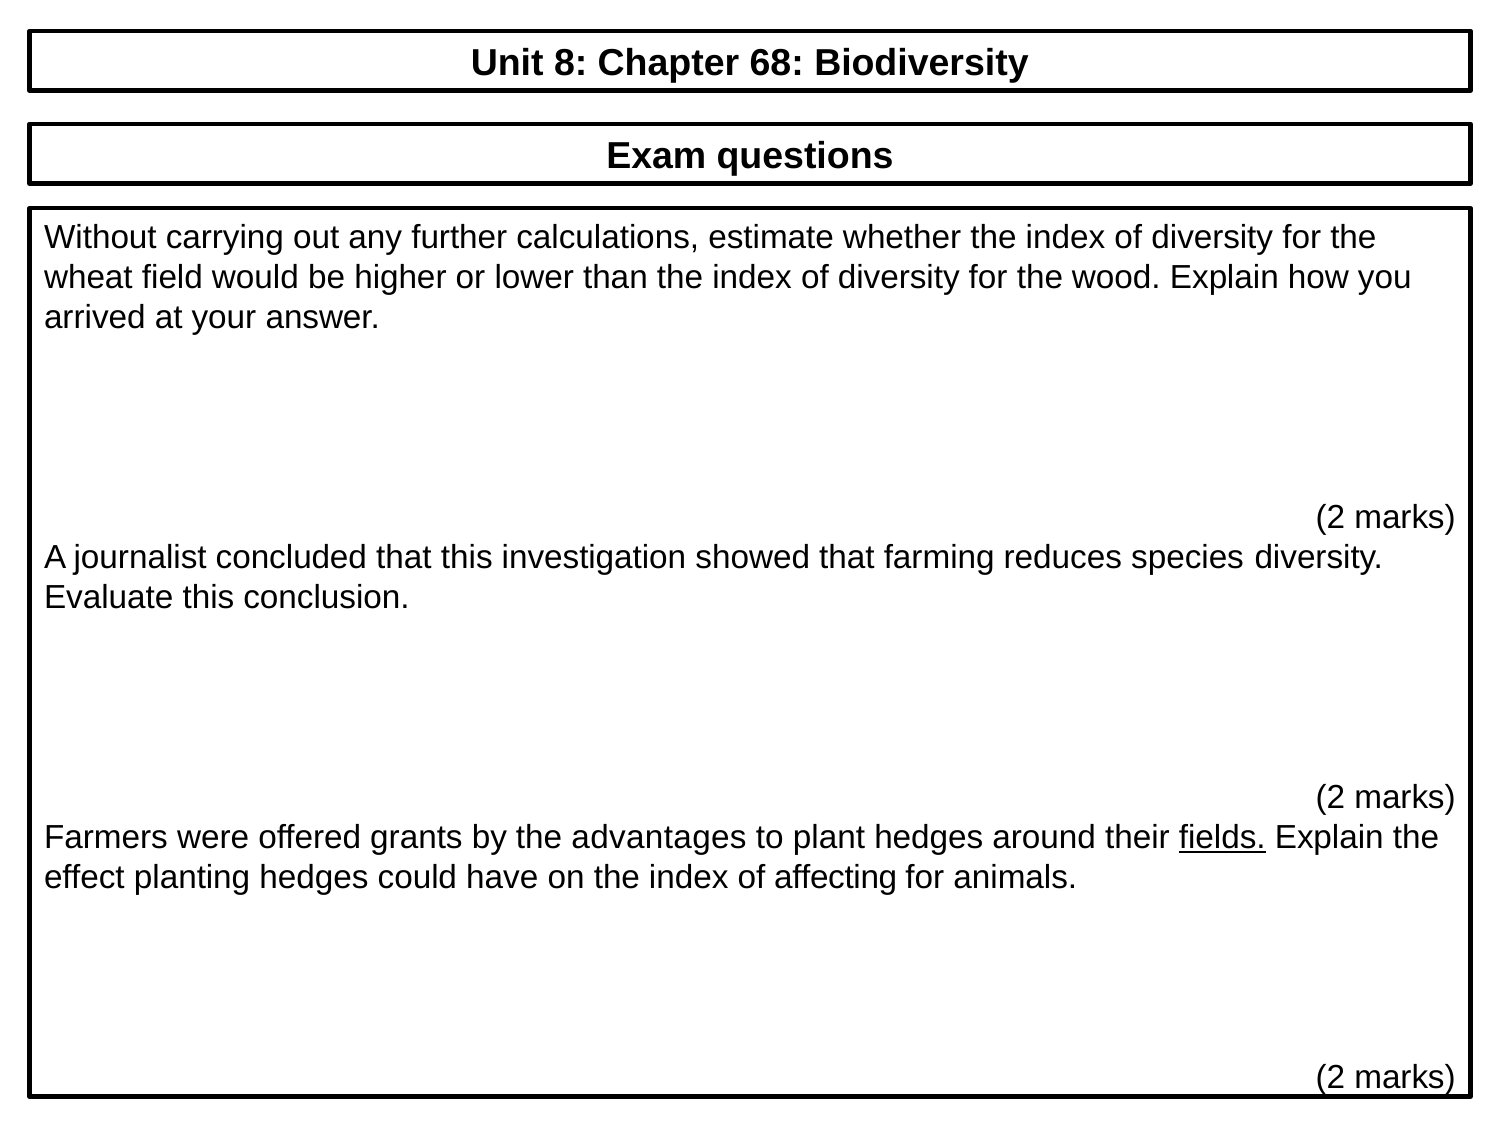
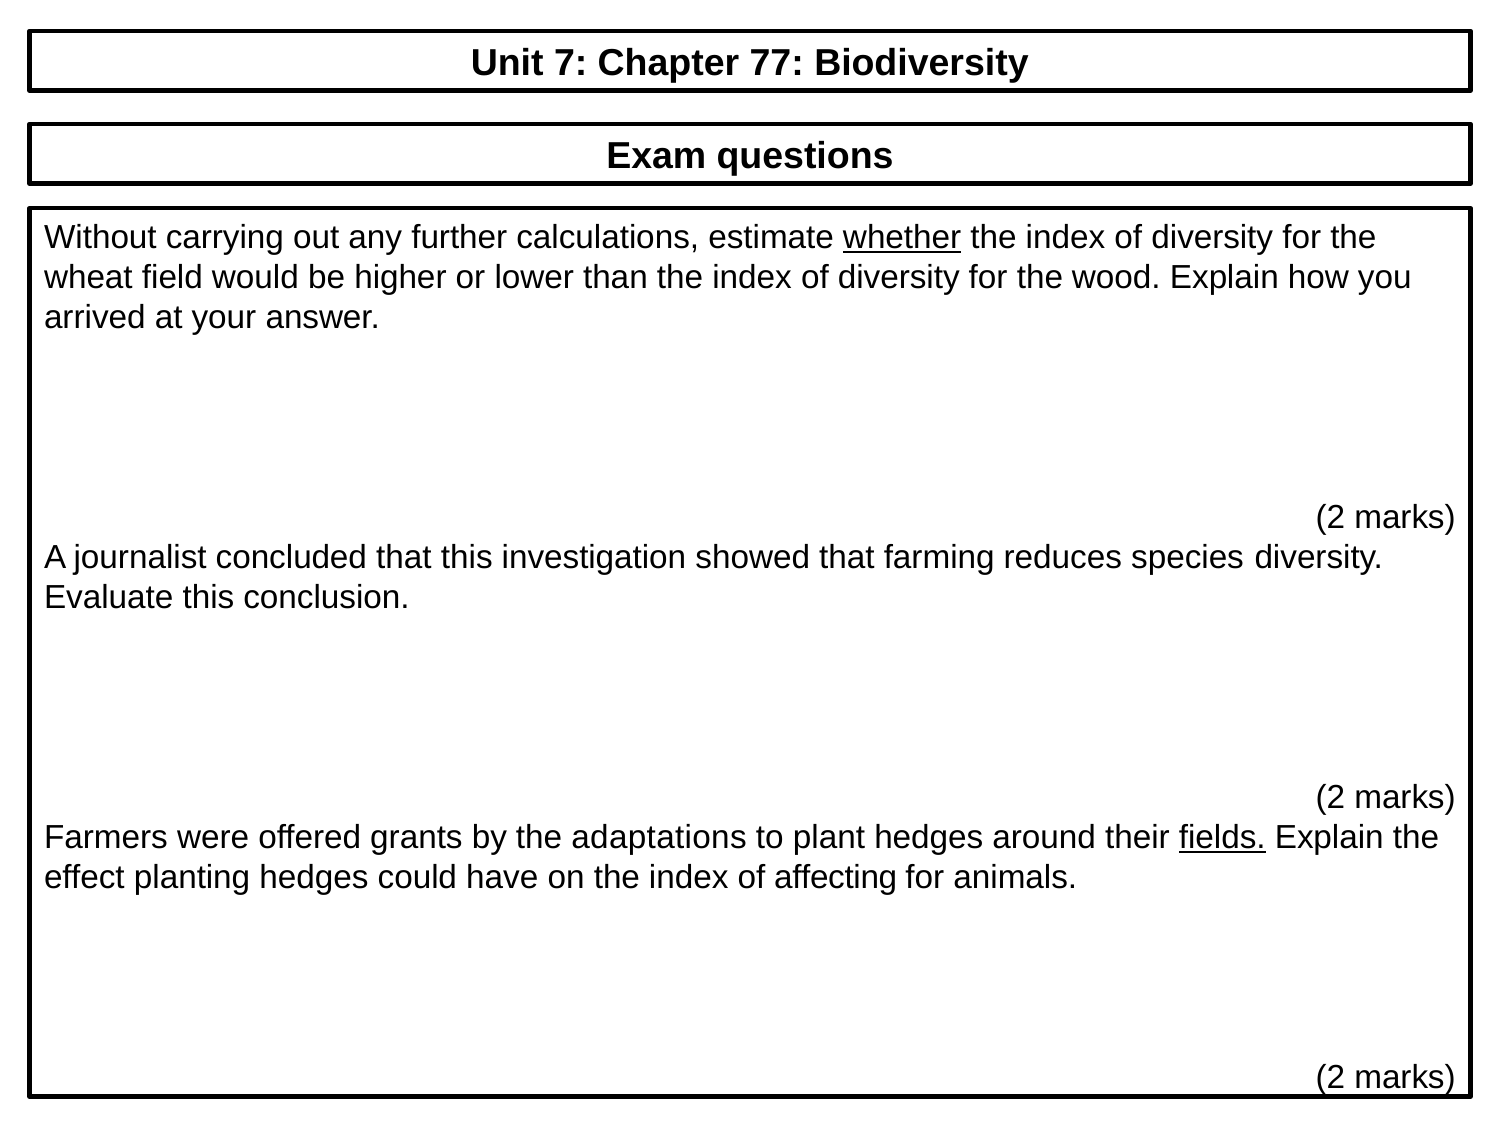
8: 8 -> 7 (571, 63)
68: 68 -> 77 (777, 63)
whether underline: none -> present (902, 238)
advantages: advantages -> adaptations (659, 838)
